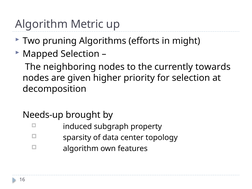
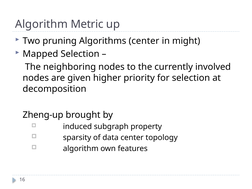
Algorithms efforts: efforts -> center (144, 41)
towards: towards -> involved (213, 67)
Needs-up: Needs-up -> Zheng-up (43, 115)
